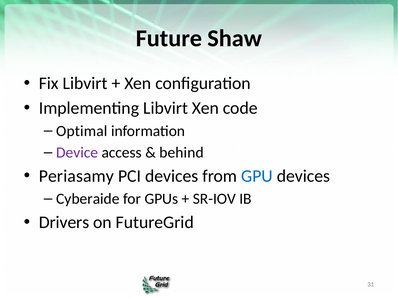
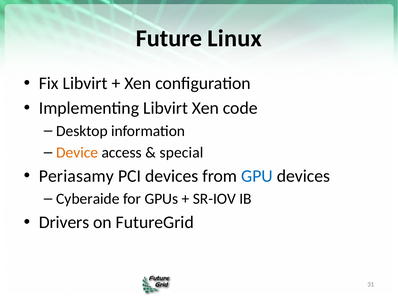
Shaw: Shaw -> Linux (235, 39)
Optimal: Optimal -> Desktop (82, 131)
Device colour: purple -> orange (77, 153)
behind: behind -> special (181, 153)
